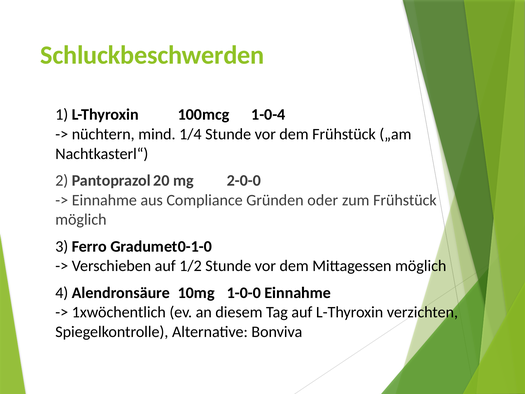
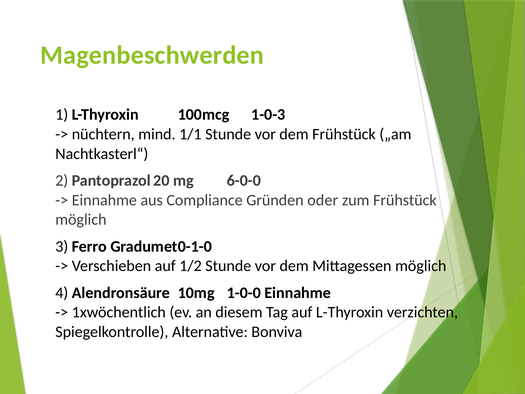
Schluckbeschwerden: Schluckbeschwerden -> Magenbeschwerden (152, 55)
1-0-4: 1-0-4 -> 1-0-3 (268, 115)
1/4: 1/4 -> 1/1 (190, 134)
2-0-0: 2-0-0 -> 6-0-0 (244, 180)
